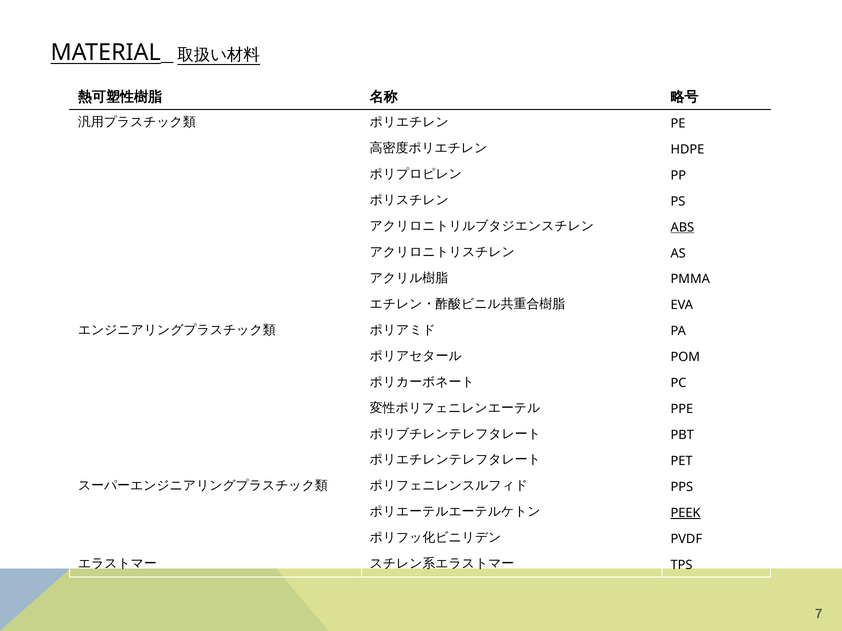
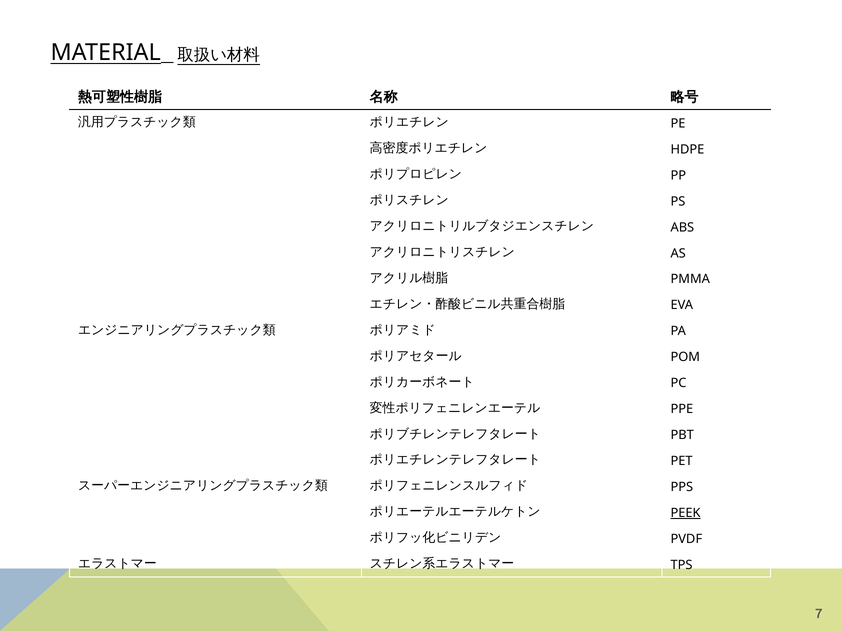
ABS underline: present -> none (682, 227)
